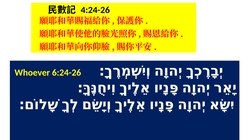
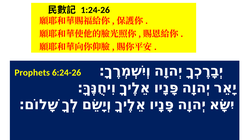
4:24-26: 4:24-26 -> 1:24-26 (95, 10)
Whoever: Whoever -> Prophets (32, 73)
